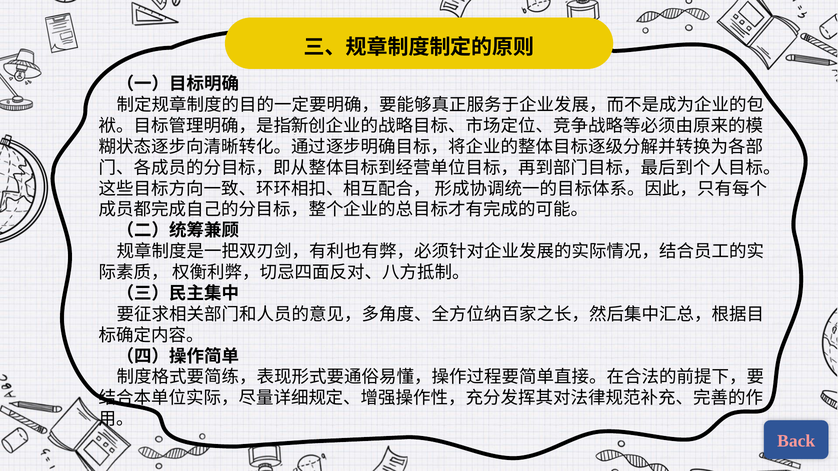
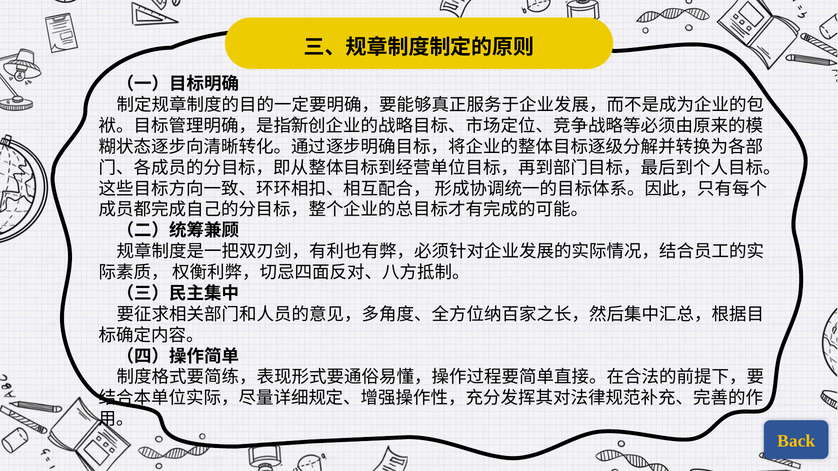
Back colour: pink -> yellow (796, 441)
